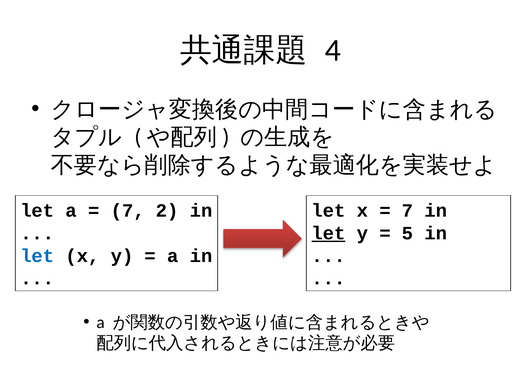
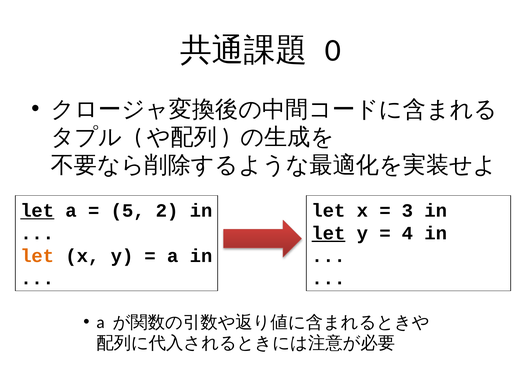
4: 4 -> 0 (333, 50)
let underline: none -> present (37, 211)
7: 7 -> 5 (128, 211)
7: 7 -> 3 (408, 211)
5: 5 -> 4 (408, 233)
let colour: blue -> orange (37, 256)
